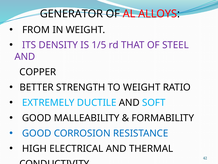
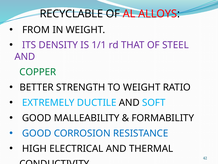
GENERATOR: GENERATOR -> RECYCLABLE (71, 14)
1/5: 1/5 -> 1/1 (99, 45)
COPPER colour: black -> green (38, 72)
